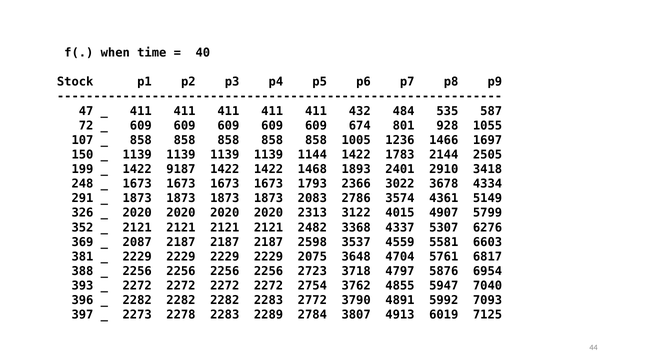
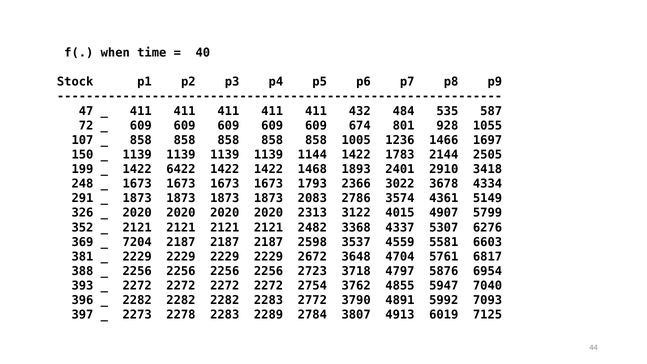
9187: 9187 -> 6422 (181, 169)
2087: 2087 -> 7204 (137, 242)
2075: 2075 -> 2672 (312, 257)
